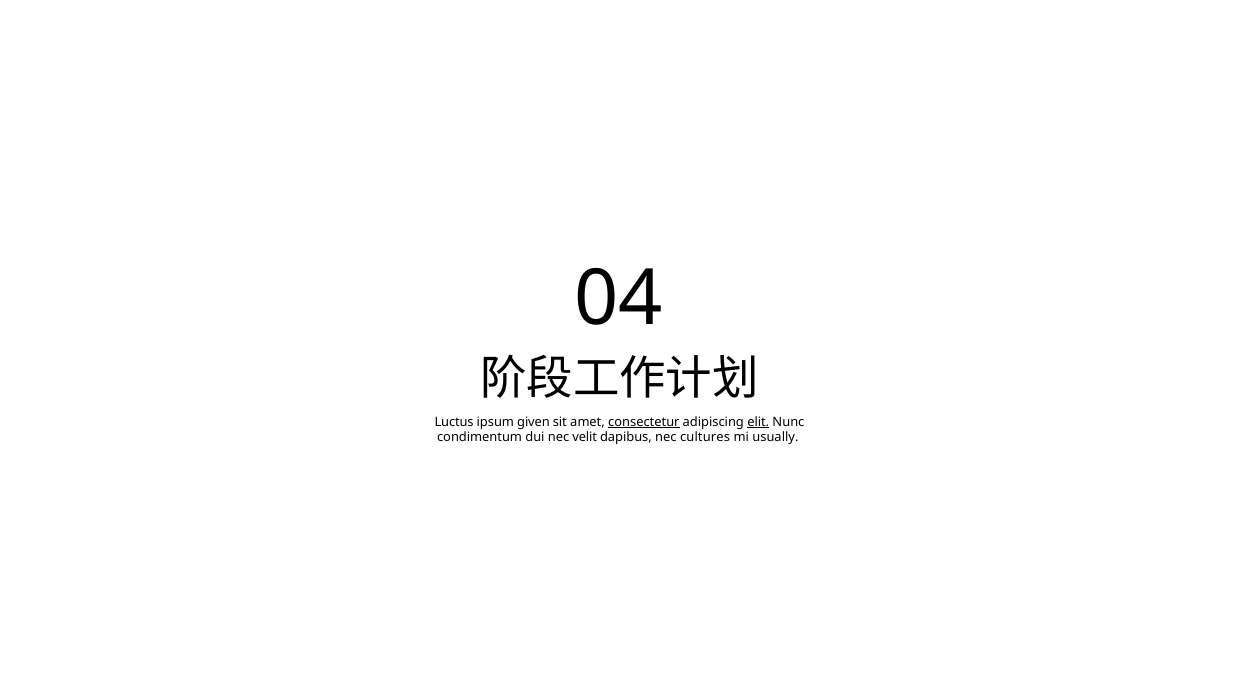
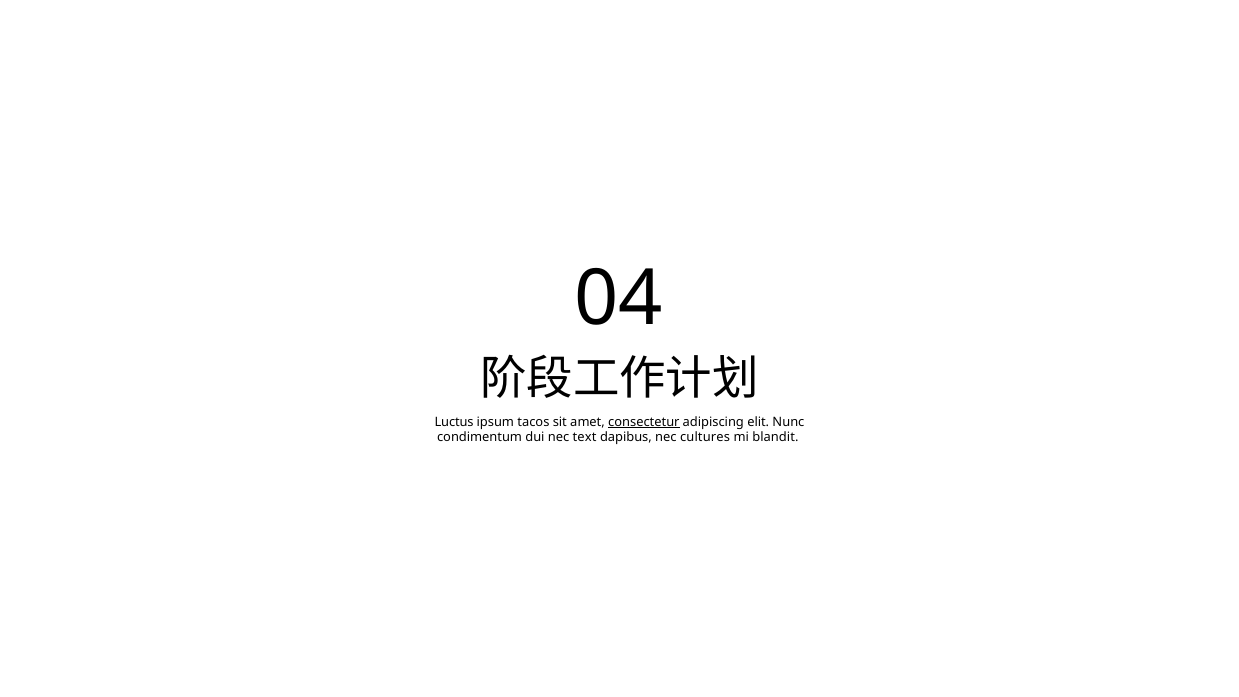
given: given -> tacos (533, 422)
elit underline: present -> none (758, 422)
velit: velit -> text (585, 437)
usually: usually -> blandit (775, 437)
